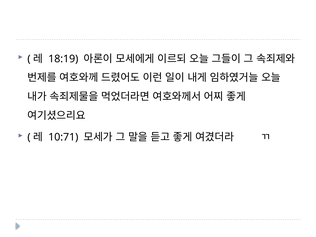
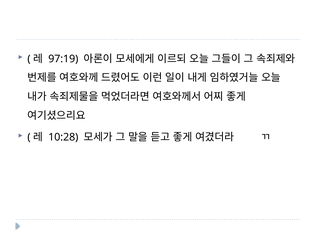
18:19: 18:19 -> 97:19 (63, 59)
10:71: 10:71 -> 10:28 (63, 137)
